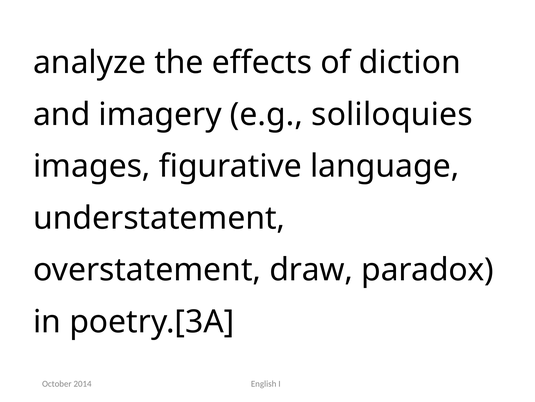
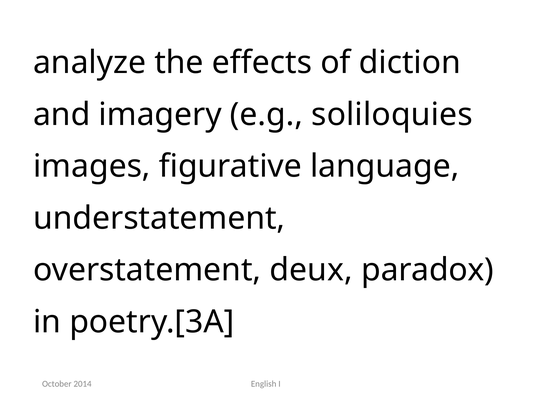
draw: draw -> deux (311, 270)
